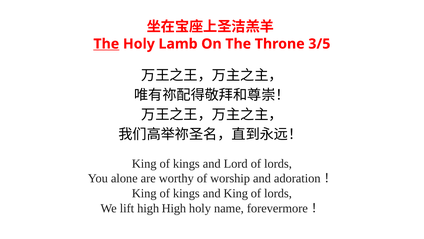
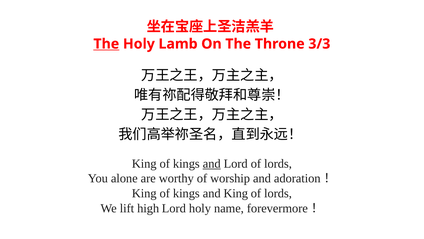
3/5: 3/5 -> 3/3 (319, 44)
and underline: none -> present (212, 163)
high High: High -> Lord (174, 208)
